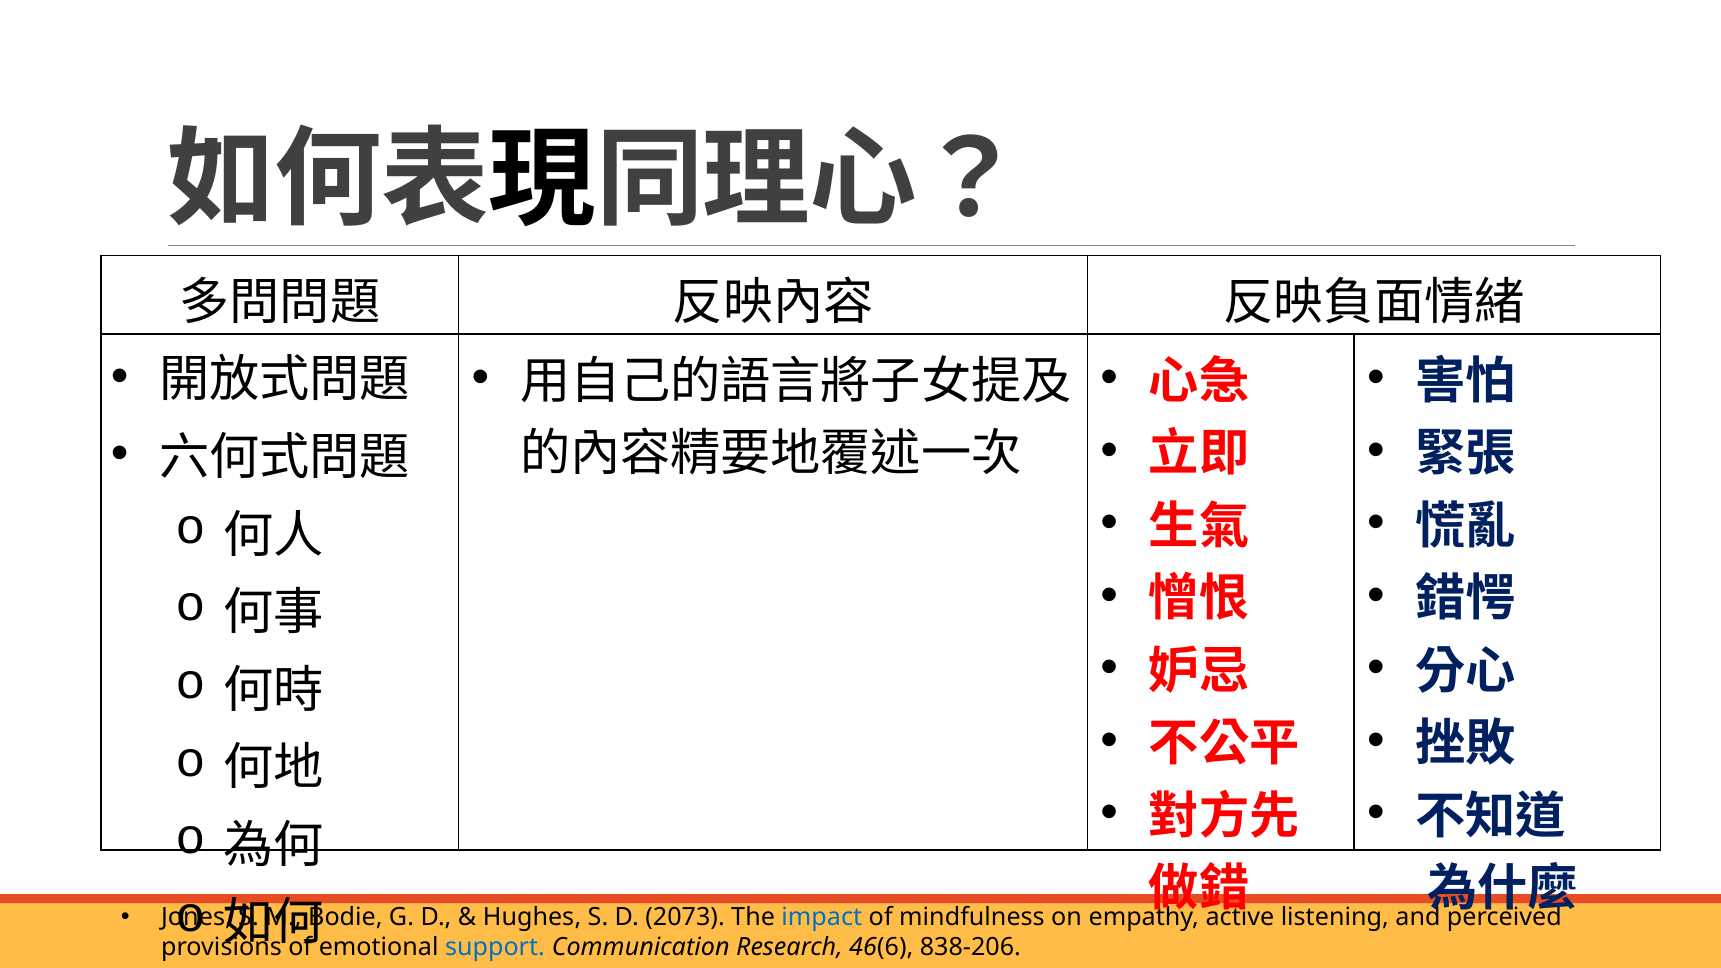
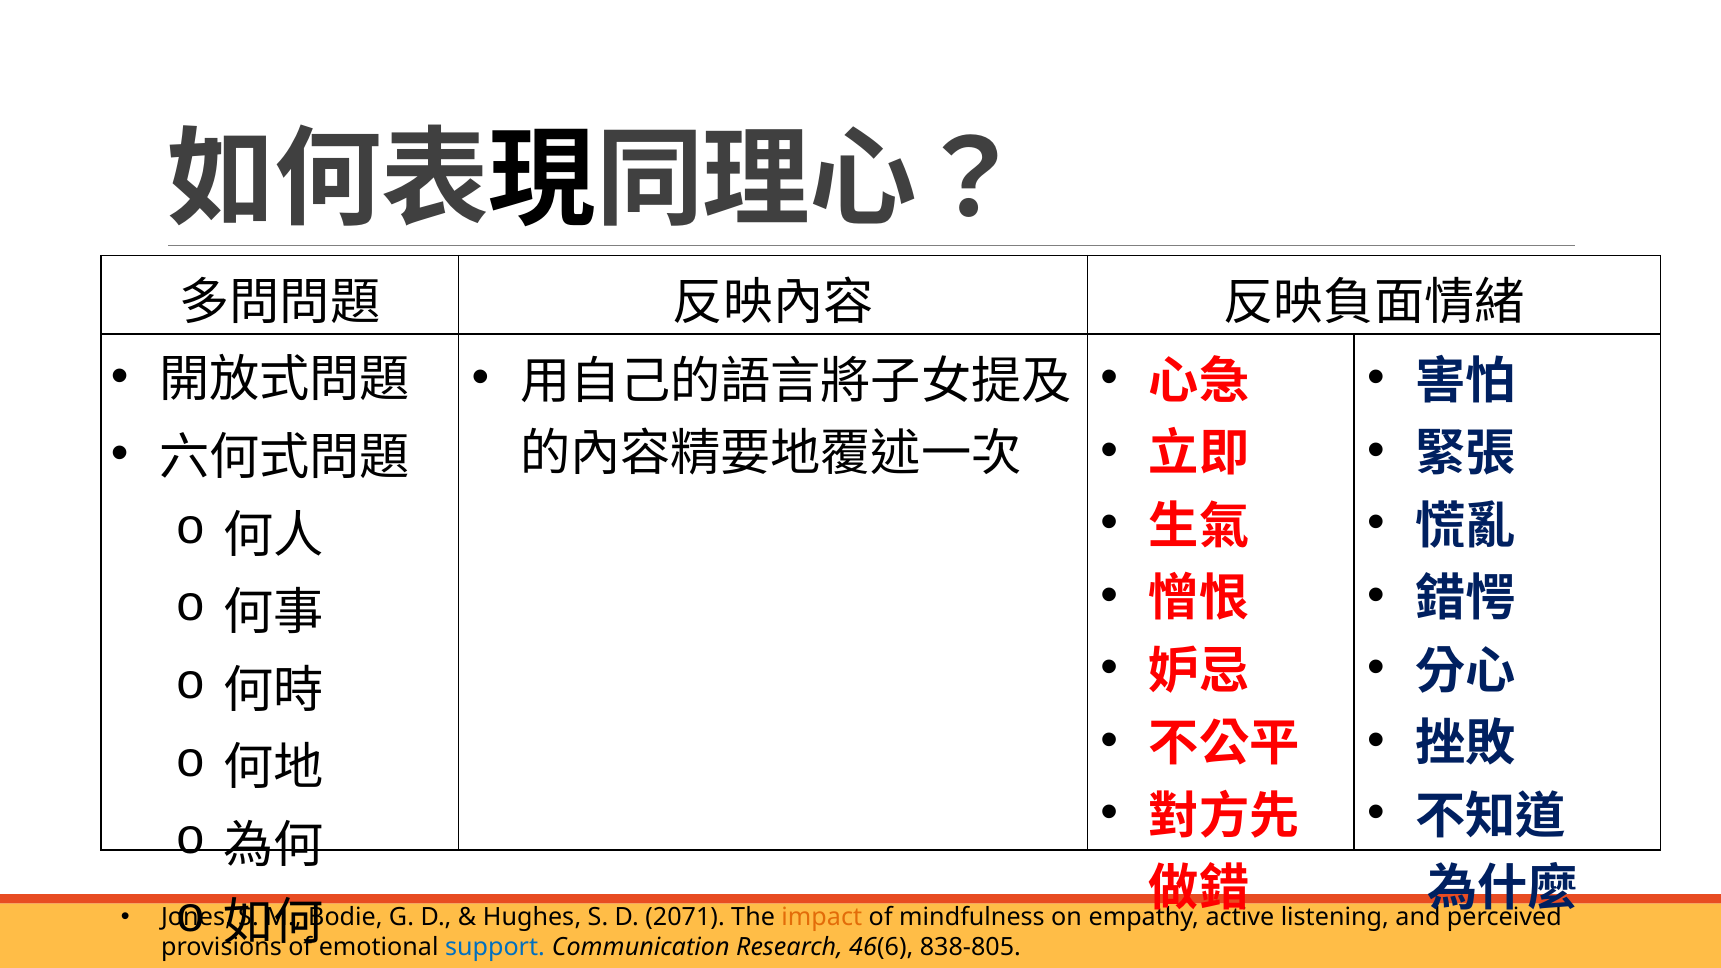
2073: 2073 -> 2071 (685, 917)
impact colour: blue -> orange (822, 917)
838-206: 838-206 -> 838-805 (970, 947)
